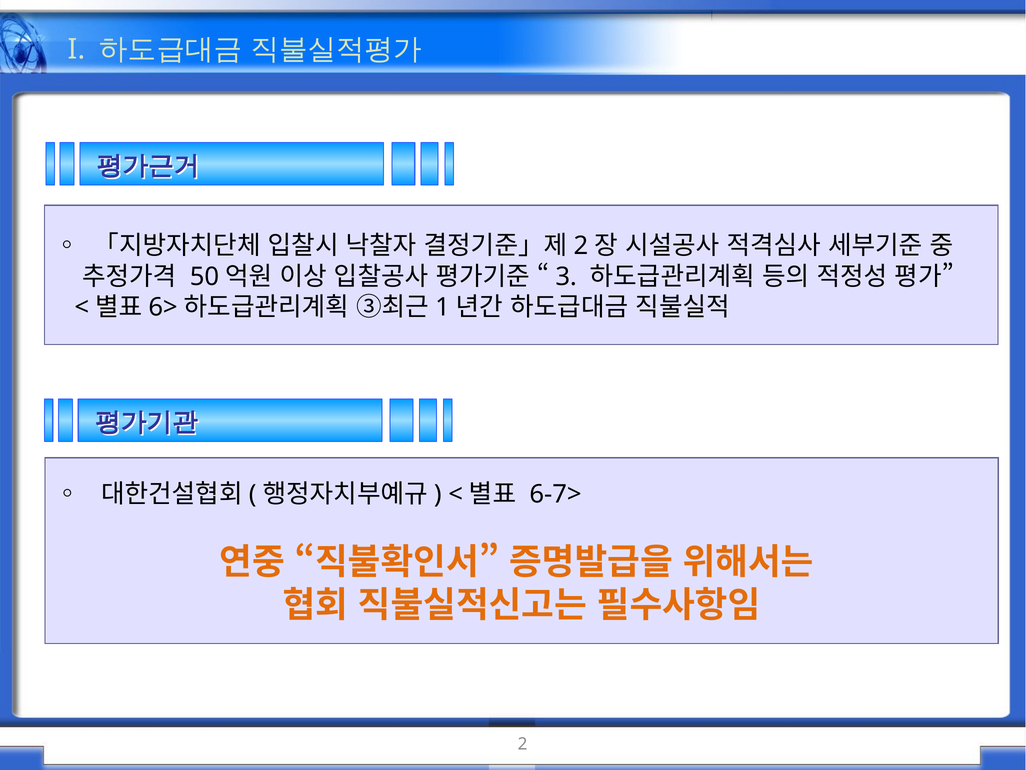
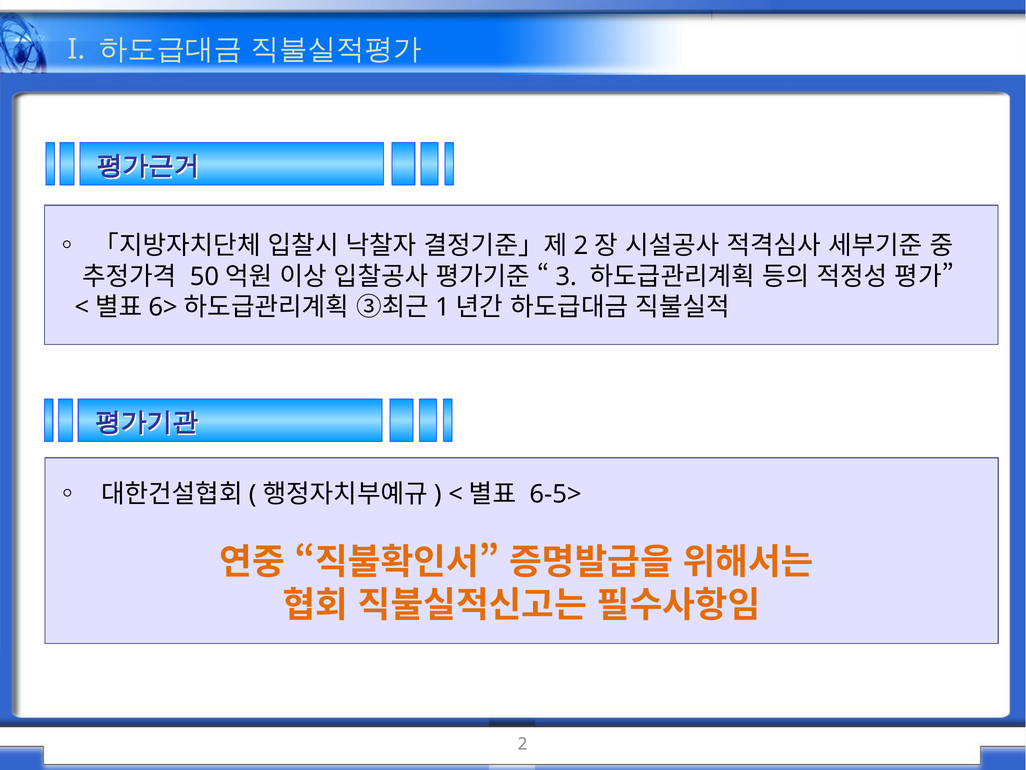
6-7>: 6-7> -> 6-5> (556, 494)
